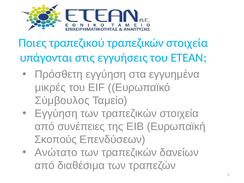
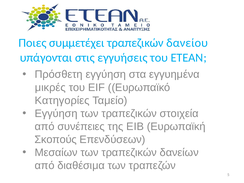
τραπεζικού: τραπεζικού -> συμμετέχει (77, 43)
στοιχεία: στοιχεία -> δανείου (187, 43)
Σύμβουλος: Σύμβουλος -> Κατηγορίες (62, 100)
Ανώτατο: Ανώτατο -> Μεσαίων (56, 153)
